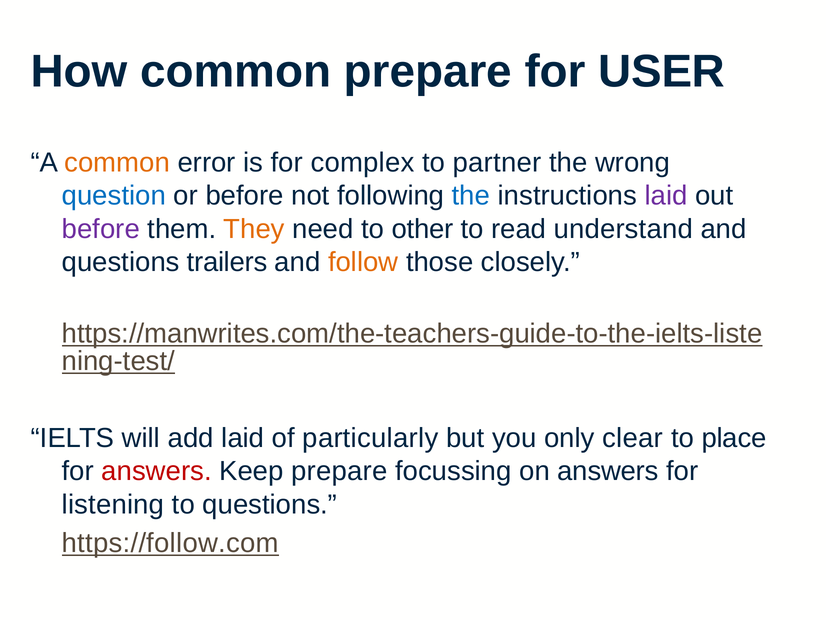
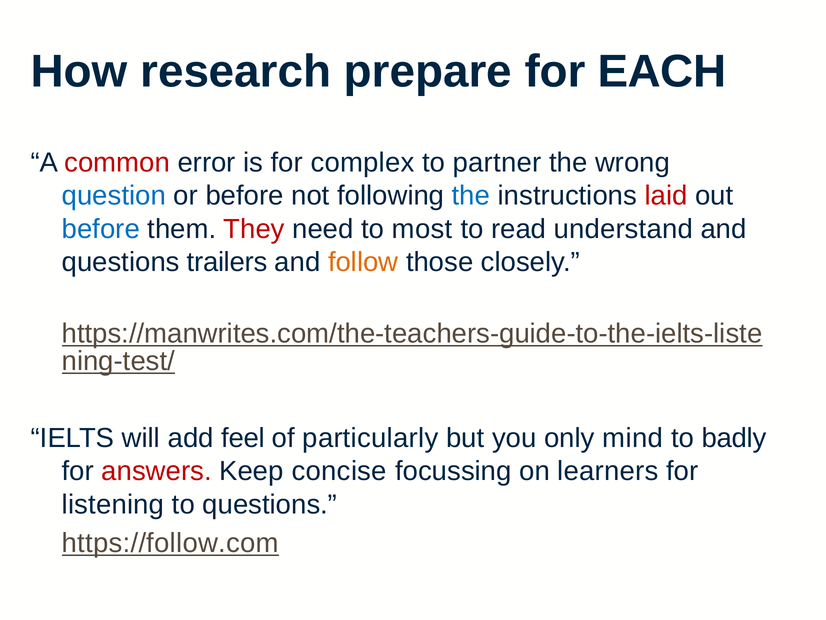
How common: common -> research (236, 71)
USER: USER -> EACH (662, 71)
common colour: orange -> red (117, 163)
laid colour: purple -> red (666, 196)
before colour: purple -> blue (101, 229)
They colour: orange -> red (254, 229)
other: other -> most (422, 229)
add laid: laid -> feel (243, 438)
clear: clear -> mind (633, 438)
place: place -> badly (734, 438)
Keep prepare: prepare -> concise (339, 471)
on answers: answers -> learners (608, 471)
